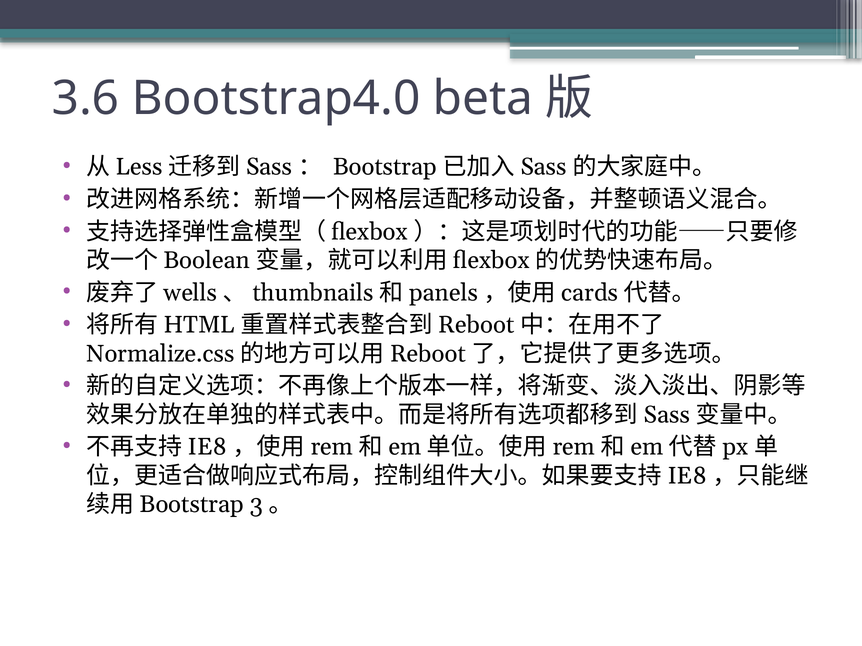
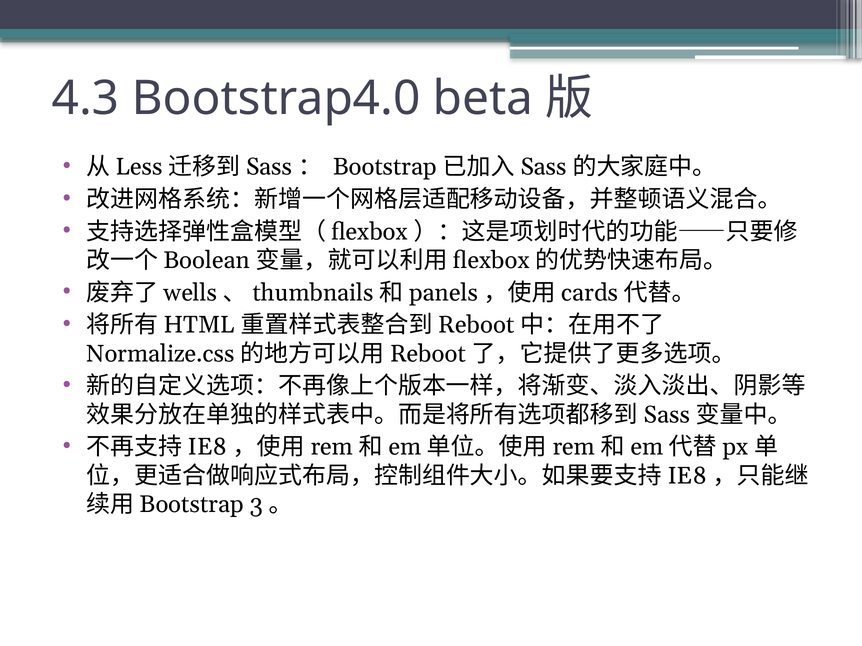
3.6: 3.6 -> 4.3 (85, 99)
